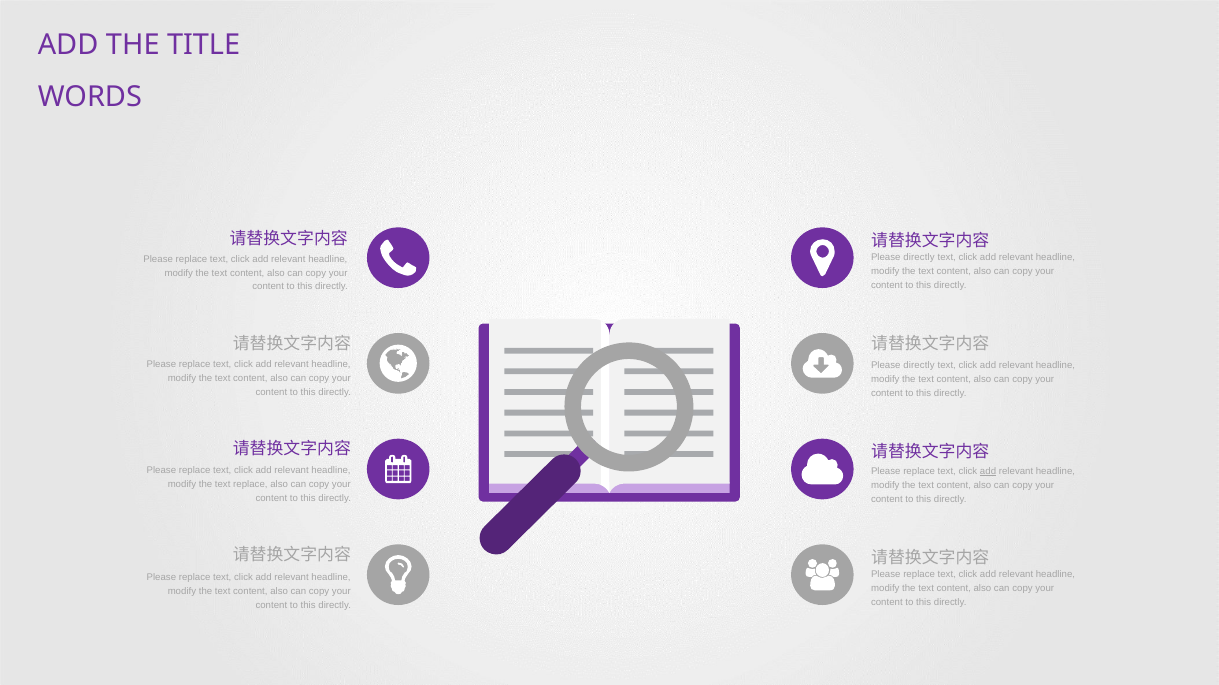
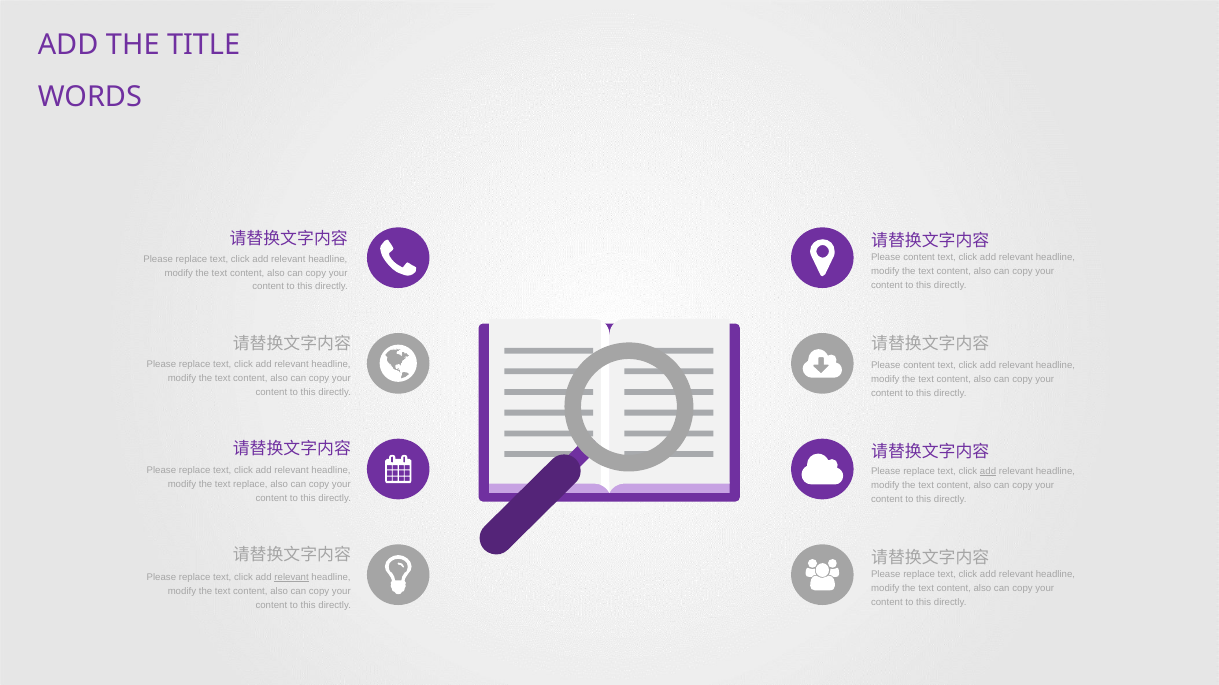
directly: directly -> content (919, 258)
directly: directly -> content (919, 366)
relevant underline: none -> present (292, 578)
